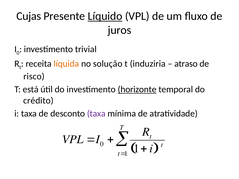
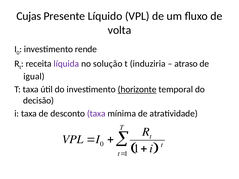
Líquido underline: present -> none (105, 16)
juros: juros -> volta (120, 30)
trivial: trivial -> rende (86, 49)
líquida colour: orange -> purple (66, 64)
risco: risco -> igual (34, 76)
T está: está -> taxa (31, 90)
crédito: crédito -> decisão (39, 101)
